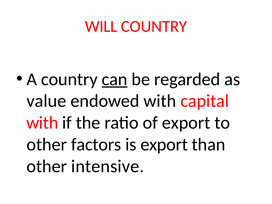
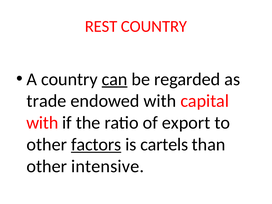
WILL: WILL -> REST (101, 26)
value: value -> trade (46, 101)
factors underline: none -> present (96, 145)
is export: export -> cartels (164, 145)
